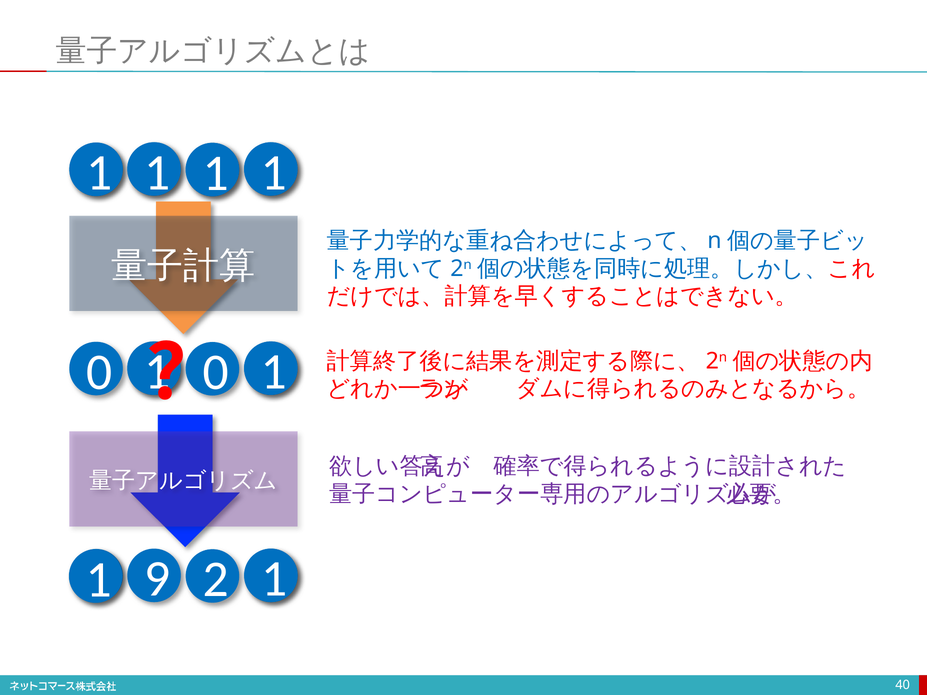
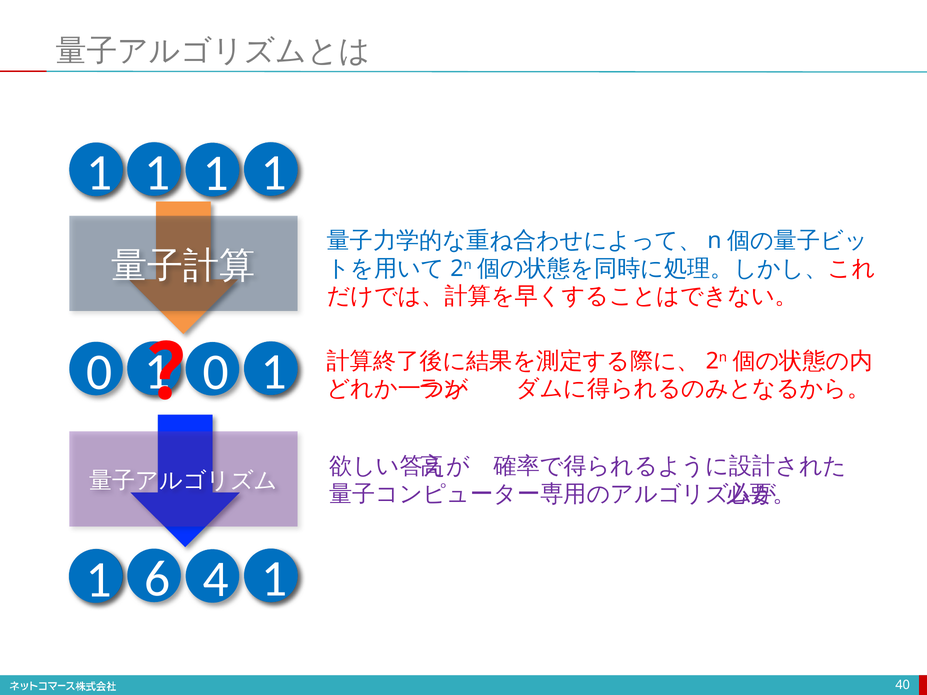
9: 9 -> 6 (157, 579)
2: 2 -> 4 (216, 580)
